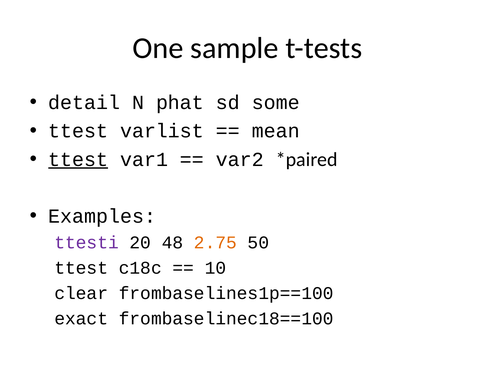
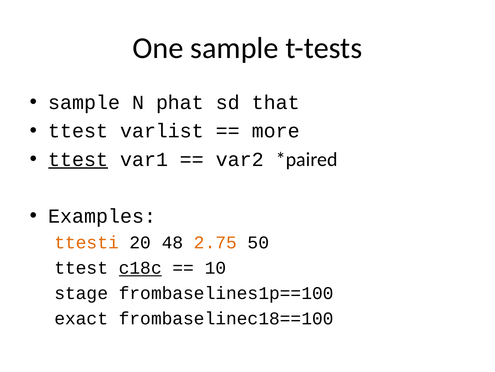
detail: detail -> sample (84, 102)
some: some -> that (276, 102)
mean: mean -> more (276, 131)
ttesti colour: purple -> orange (87, 242)
c18c underline: none -> present (140, 268)
clear: clear -> stage (81, 293)
